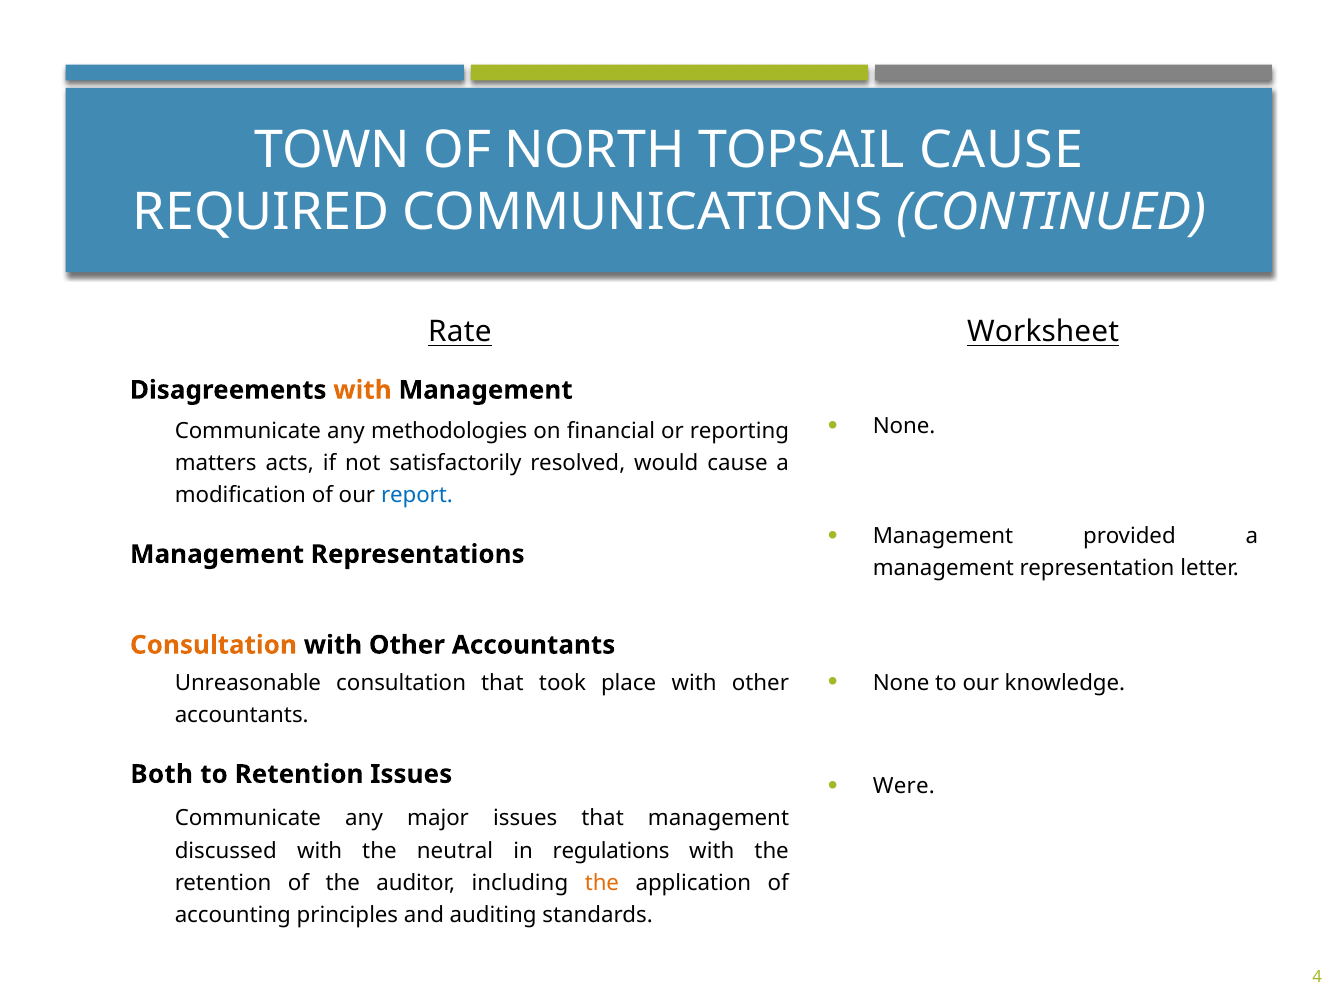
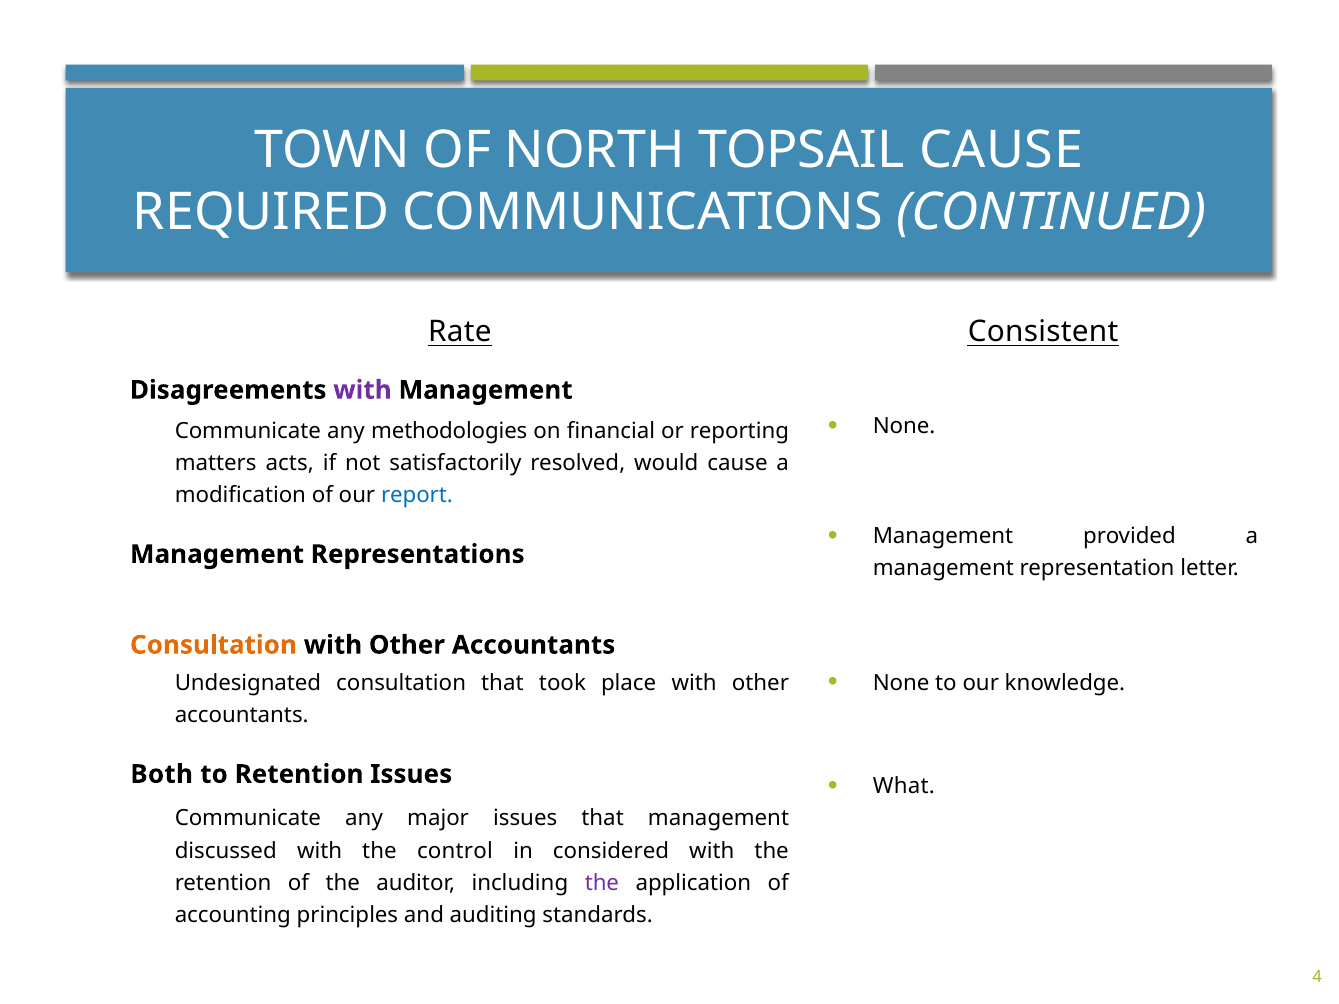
Worksheet: Worksheet -> Consistent (1043, 332)
with colour: orange -> purple (362, 390)
Unreasonable: Unreasonable -> Undesignated (248, 684)
Were: Were -> What (904, 787)
neutral: neutral -> control (455, 851)
regulations: regulations -> considered (611, 851)
the colour: orange -> purple (602, 883)
